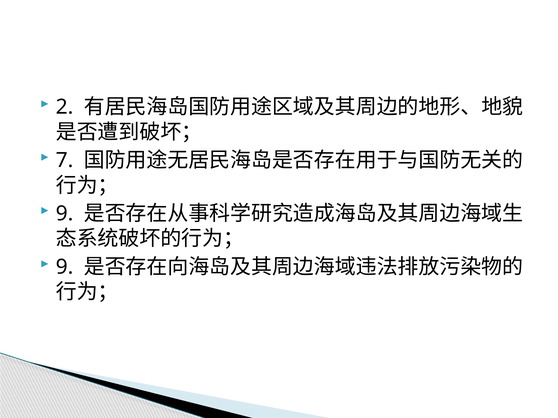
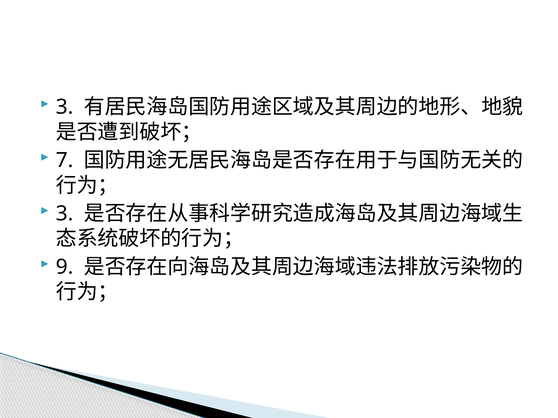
2: 2 -> 3 (65, 107)
9: 9 -> 3 (65, 214)
